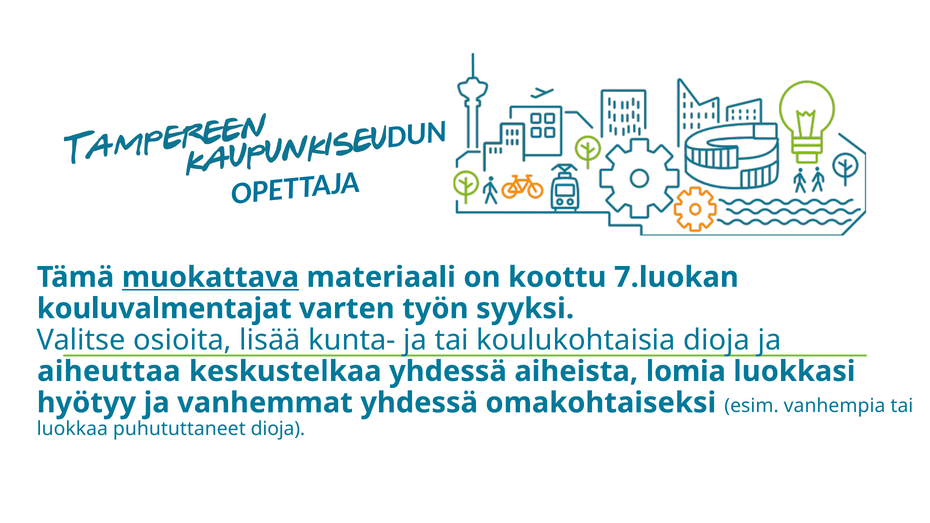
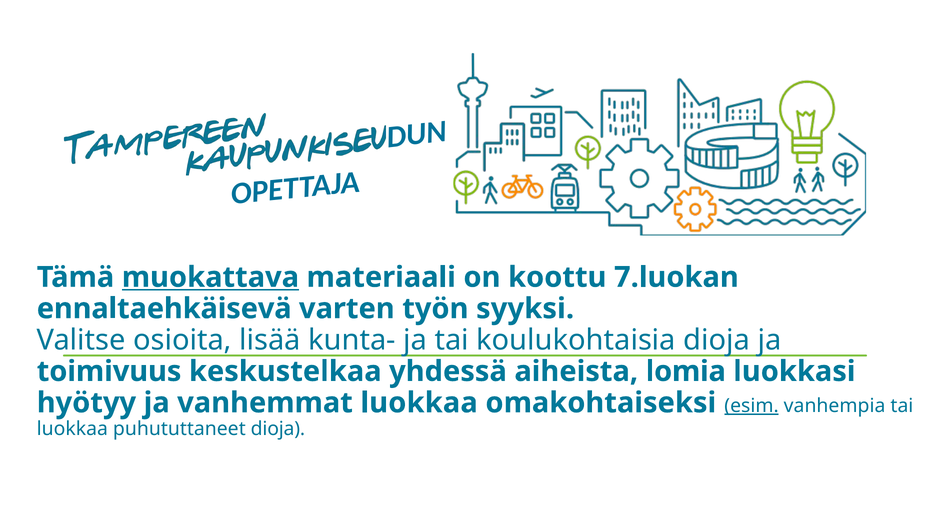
kouluvalmentajat: kouluvalmentajat -> ennaltaehkäisevä (164, 309)
aiheuttaa: aiheuttaa -> toimivuus (109, 371)
vanhemmat yhdessä: yhdessä -> luokkaa (419, 403)
esim underline: none -> present (752, 406)
